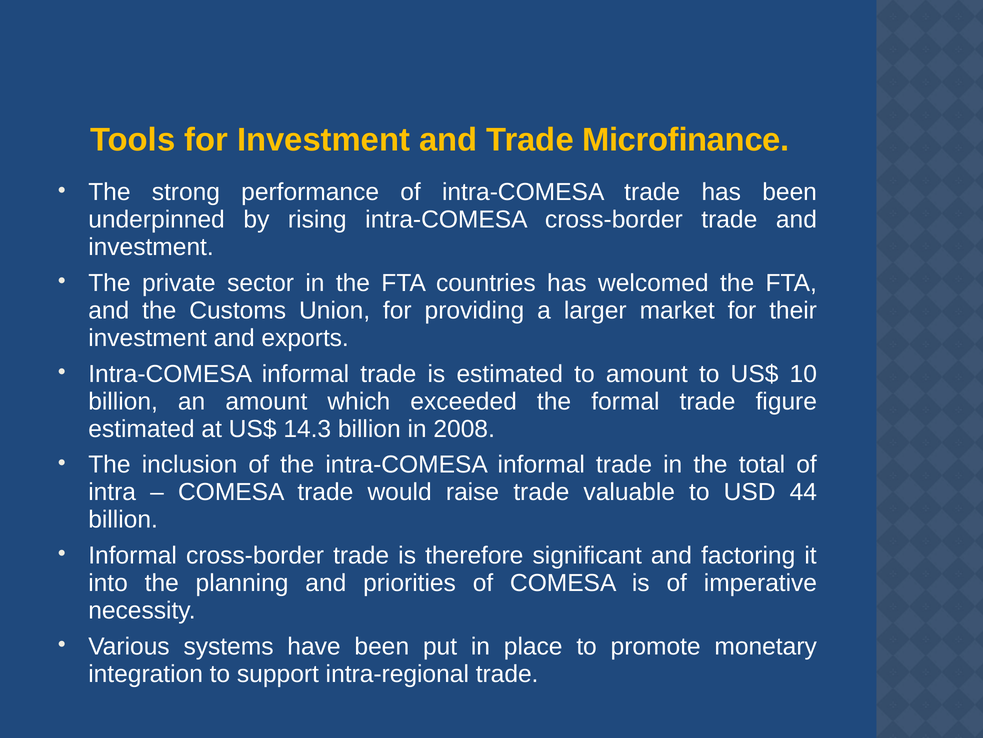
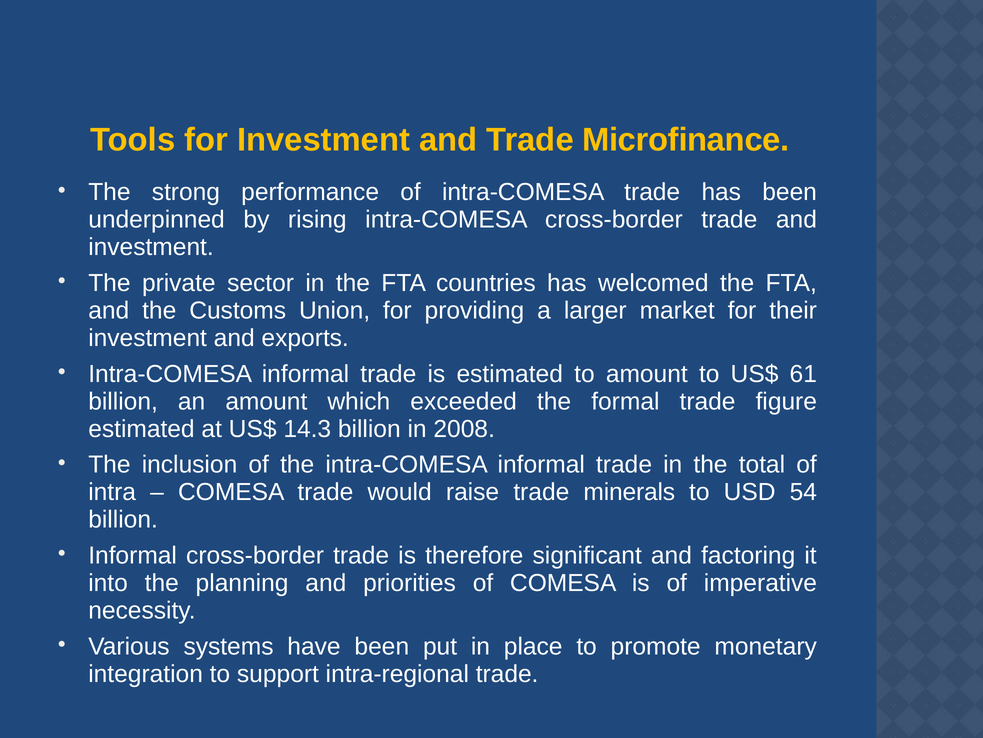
10: 10 -> 61 (803, 374)
valuable: valuable -> minerals (629, 492)
44: 44 -> 54 (803, 492)
